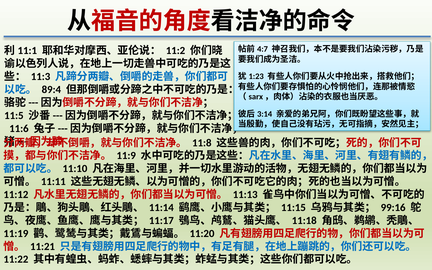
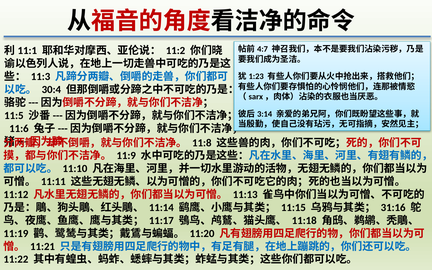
89:4: 89:4 -> 30:4 (51, 90)
99:16: 99:16 -> 31:16 (393, 208)
